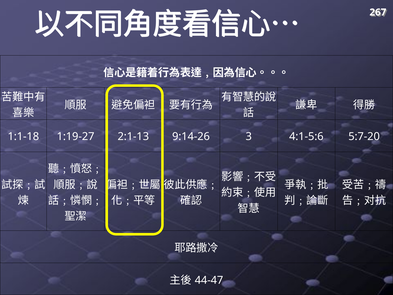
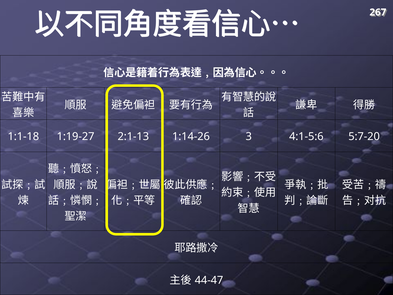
9:14-26: 9:14-26 -> 1:14-26 (191, 136)
